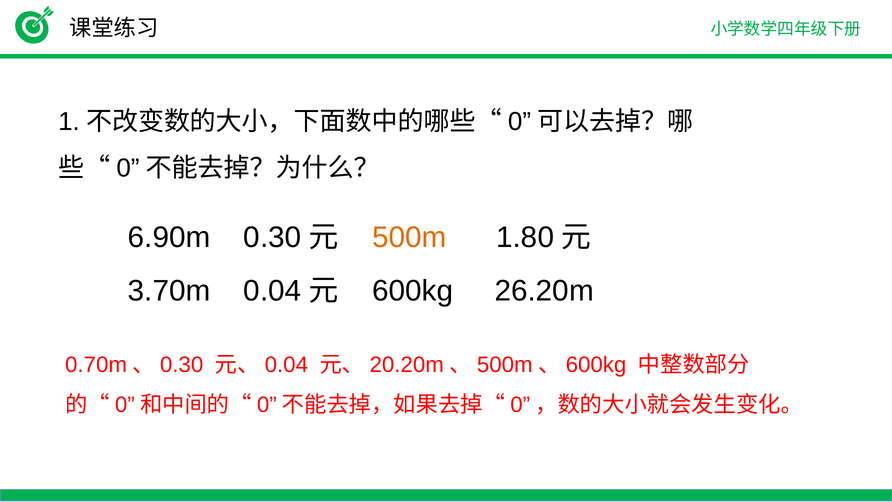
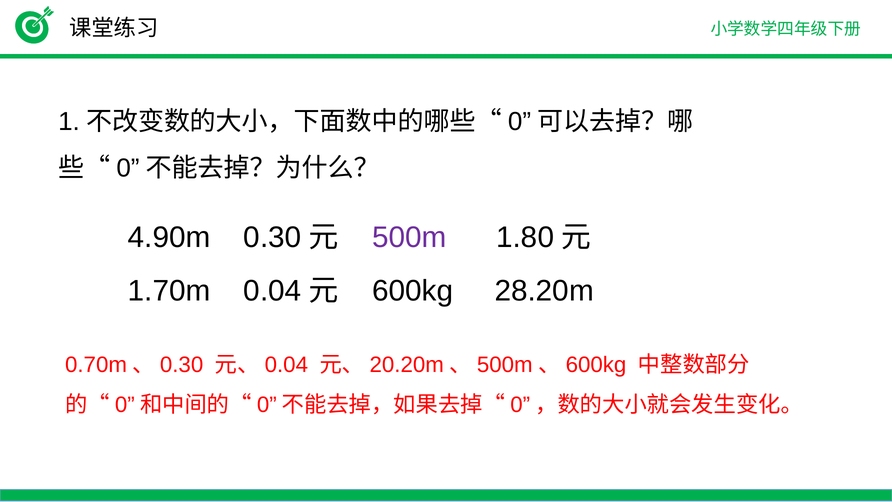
6.90m: 6.90m -> 4.90m (169, 237)
500m colour: orange -> purple (409, 237)
3.70m: 3.70m -> 1.70m (169, 291)
26.20m: 26.20m -> 28.20m (544, 291)
